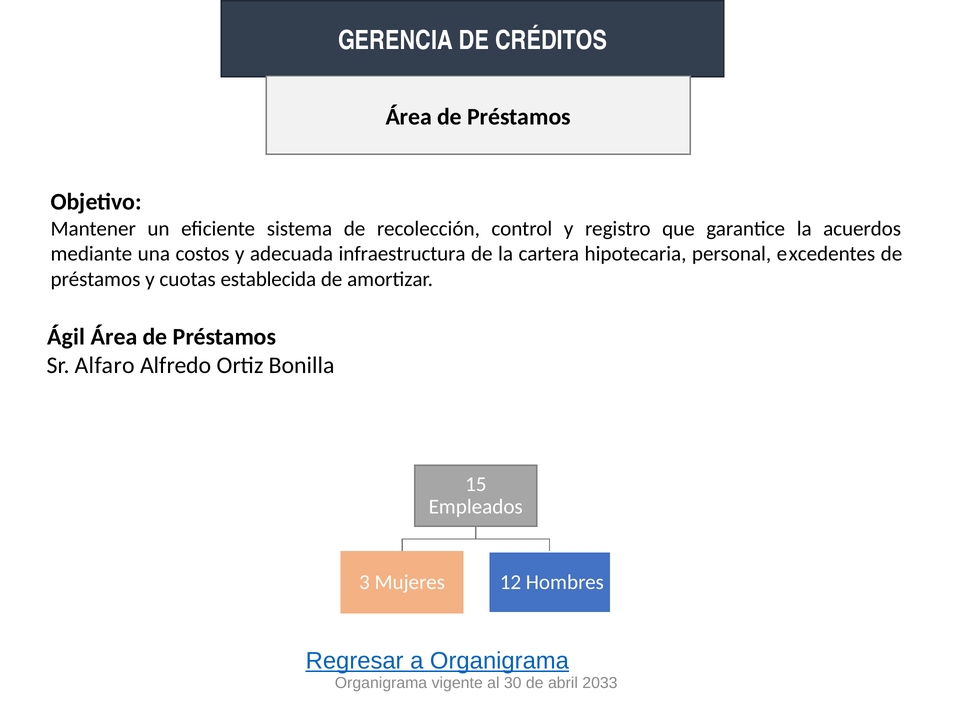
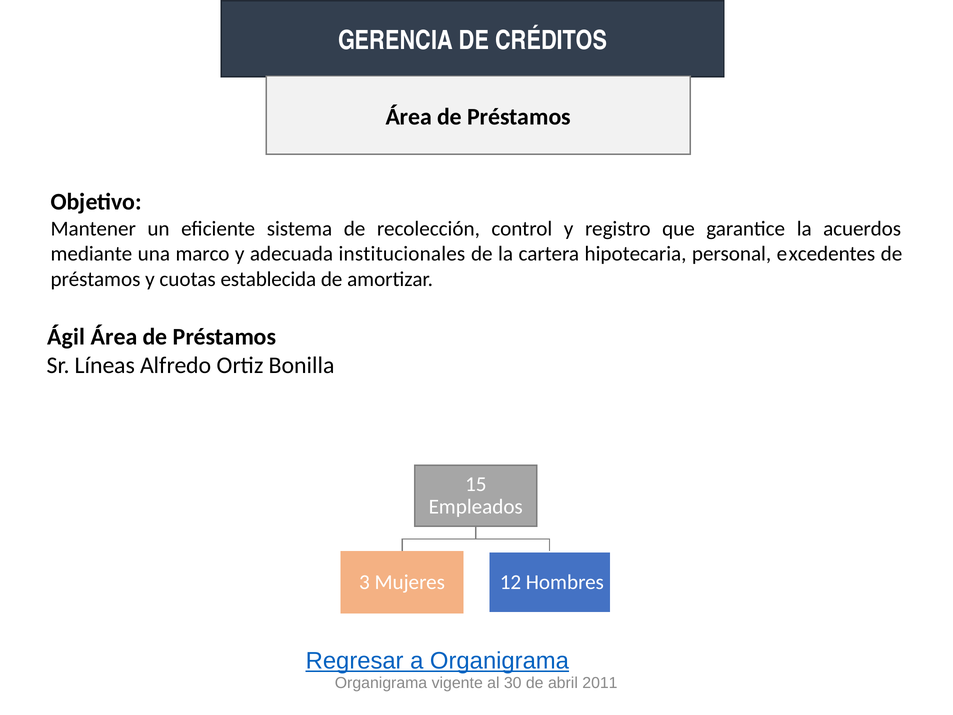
costos: costos -> marco (203, 254)
infraestructura: infraestructura -> institucionales (402, 254)
Alfaro: Alfaro -> Líneas (105, 365)
2033: 2033 -> 2011 (600, 683)
